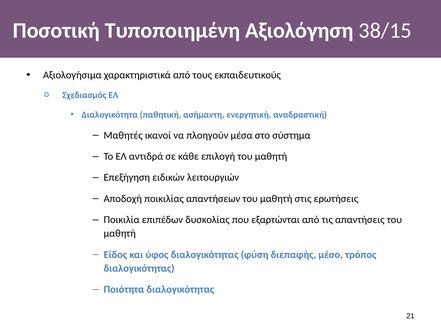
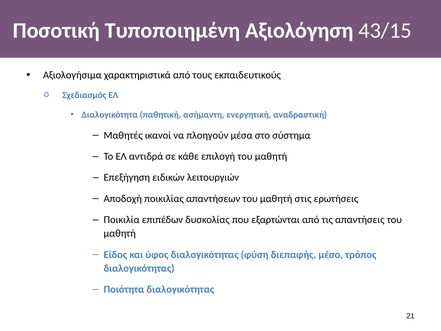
38/15: 38/15 -> 43/15 (385, 30)
